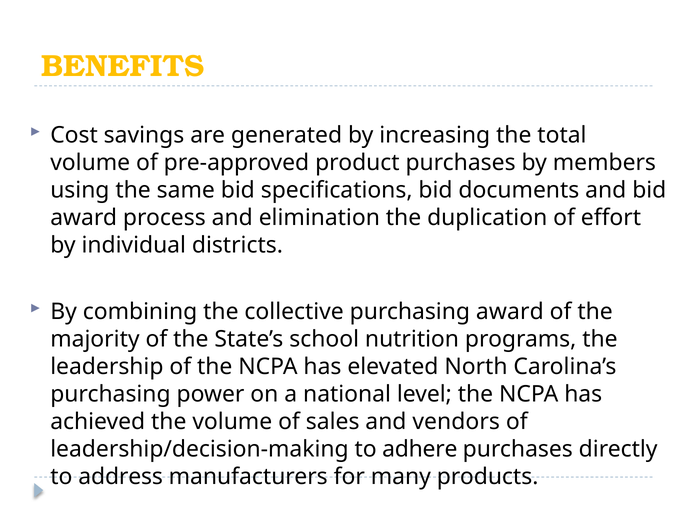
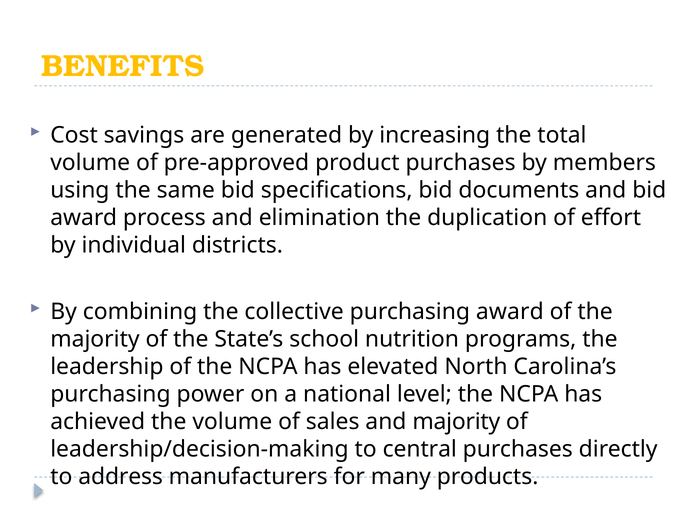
and vendors: vendors -> majority (456, 422)
adhere: adhere -> central (420, 449)
